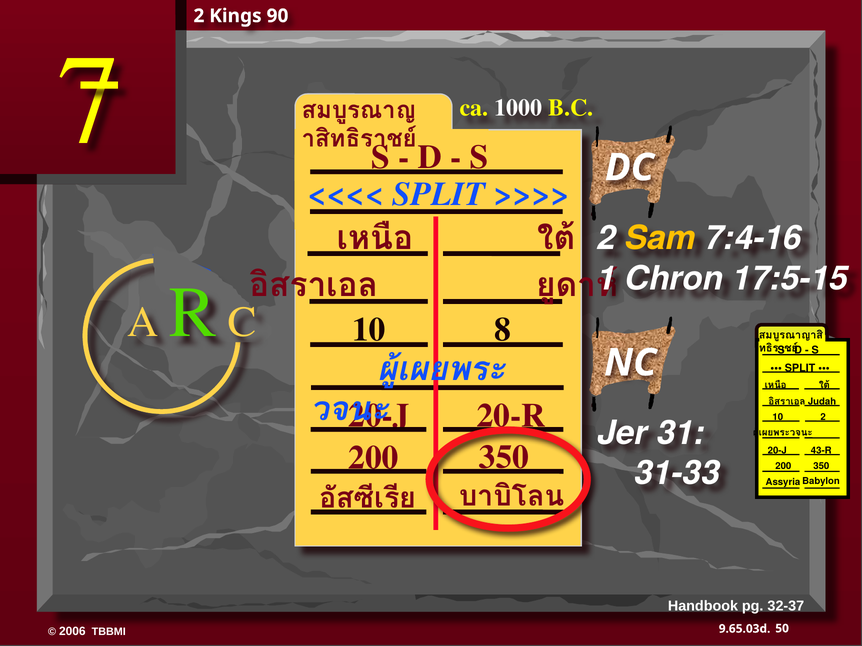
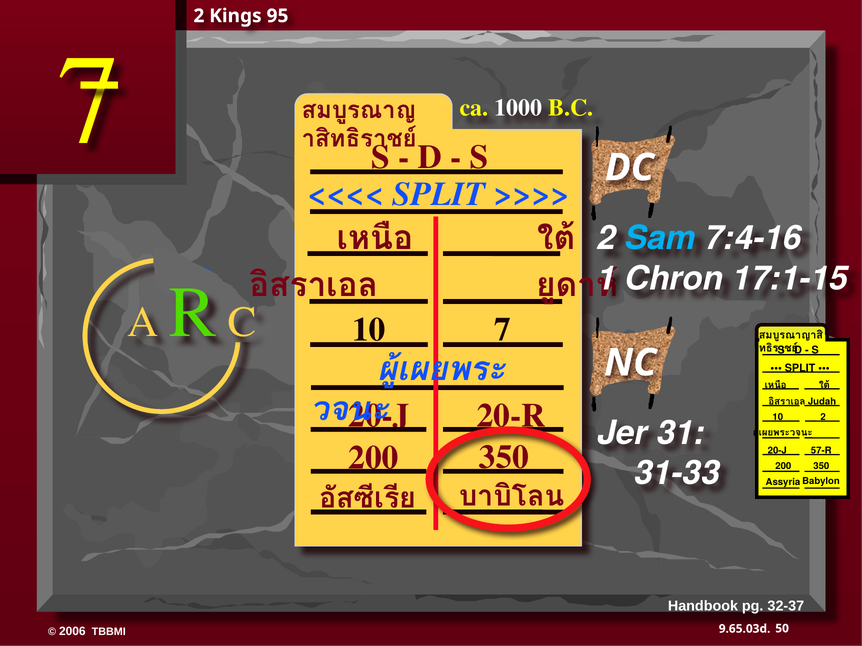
90: 90 -> 95 (278, 16)
Sam colour: yellow -> light blue (660, 239)
17:5-15: 17:5-15 -> 17:1-15 (790, 279)
10 8: 8 -> 7 (503, 330)
43-R: 43-R -> 57-R (821, 451)
